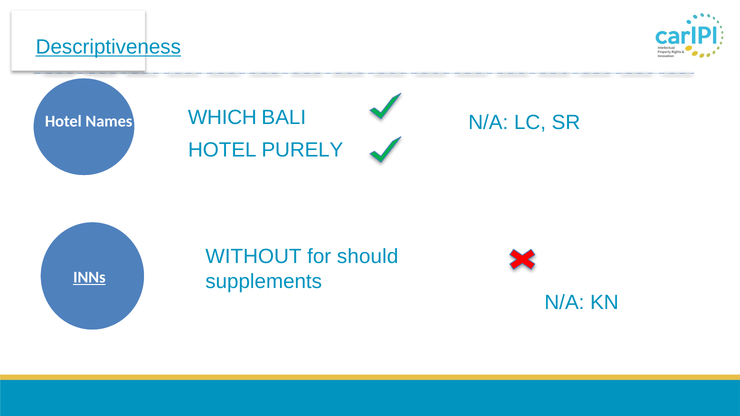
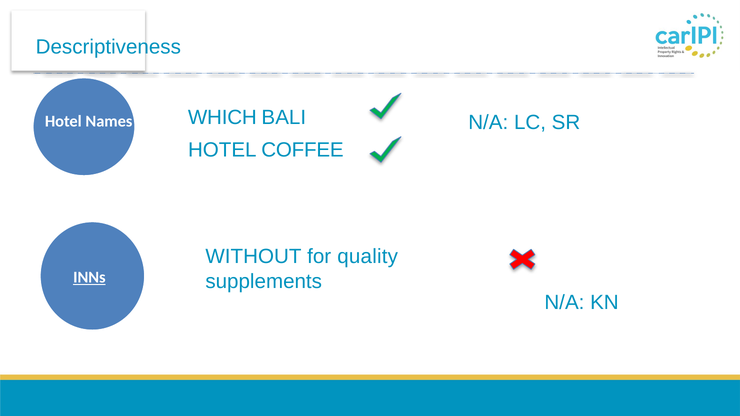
Descriptiveness underline: present -> none (108, 47)
PURELY: PURELY -> COFFEE (302, 150)
should: should -> quality (368, 257)
